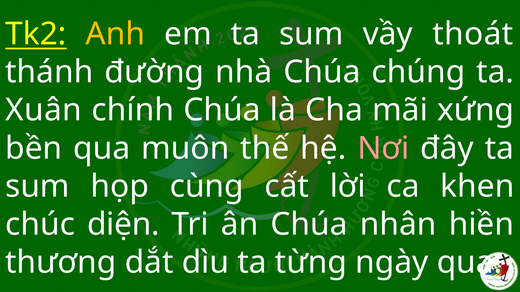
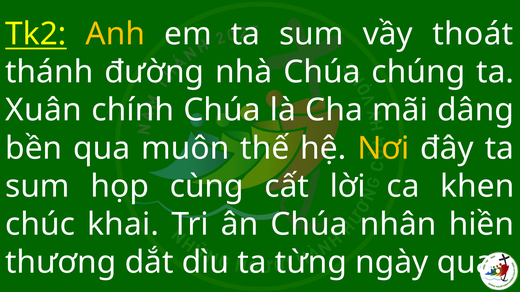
xứng: xứng -> dâng (476, 110)
Nơi colour: pink -> yellow (383, 148)
diện: diện -> khai (123, 225)
